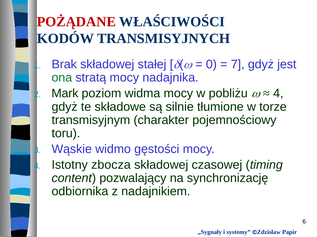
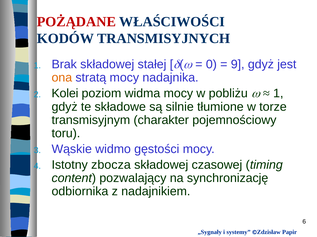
7: 7 -> 9 (238, 65)
ona colour: green -> orange (62, 78)
Mark: Mark -> Kolei (65, 94)
4: 4 -> 1 (278, 94)
